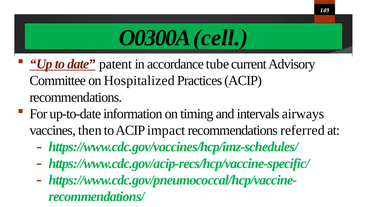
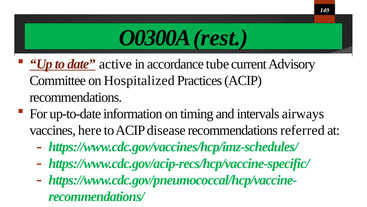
cell: cell -> rest (221, 38)
patent: patent -> active (115, 64)
then: then -> here (90, 130)
impact: impact -> disease (166, 130)
